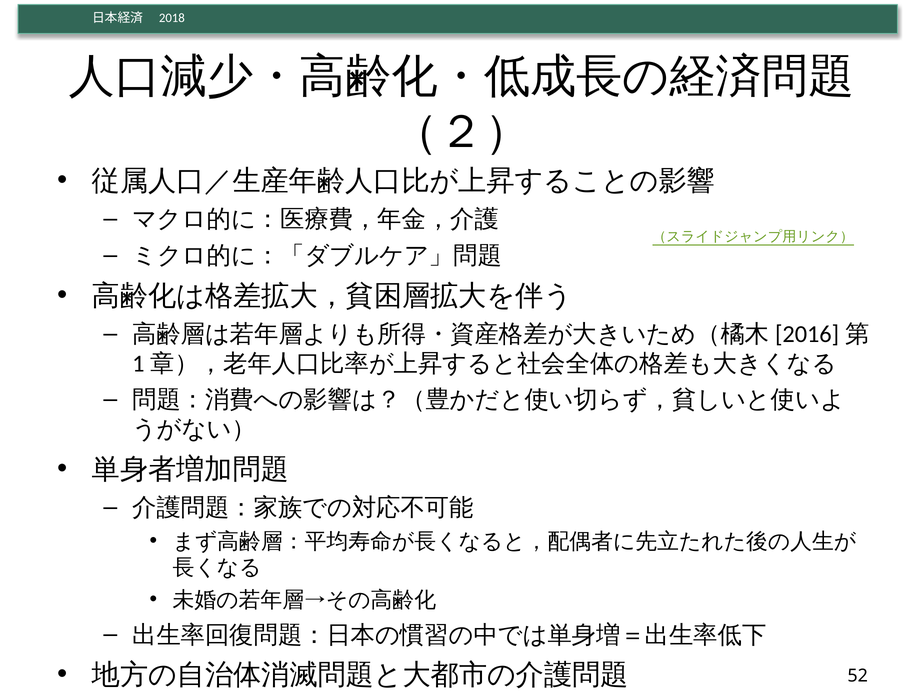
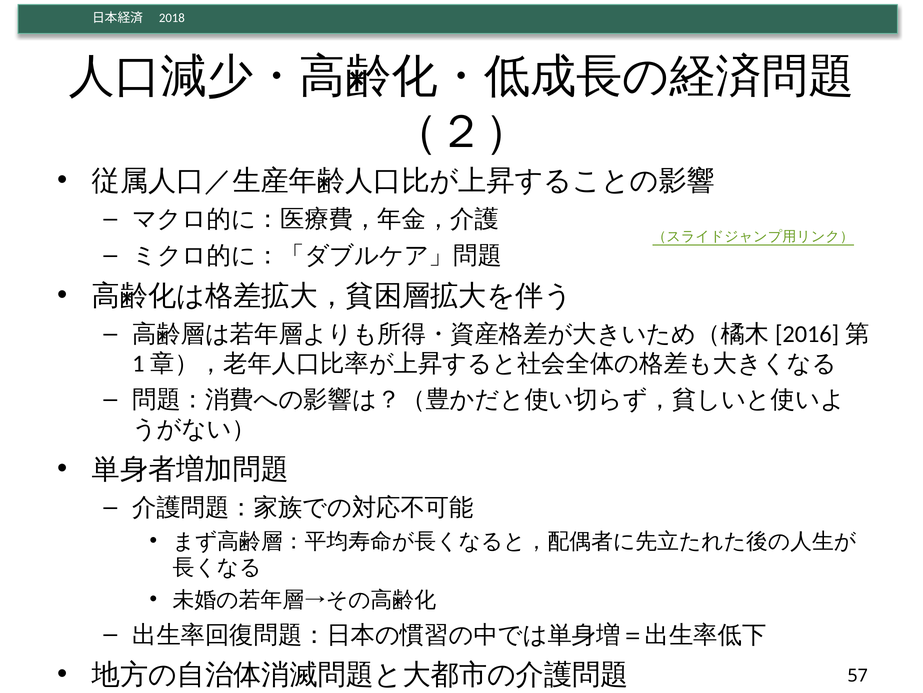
52: 52 -> 57 (858, 675)
